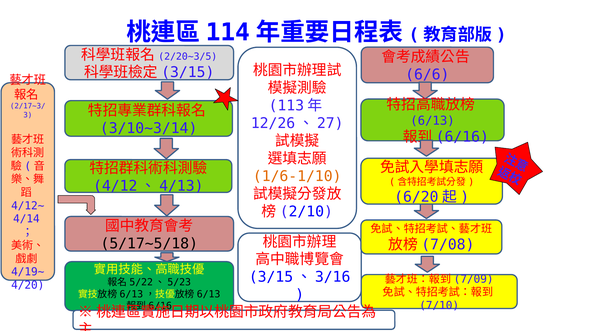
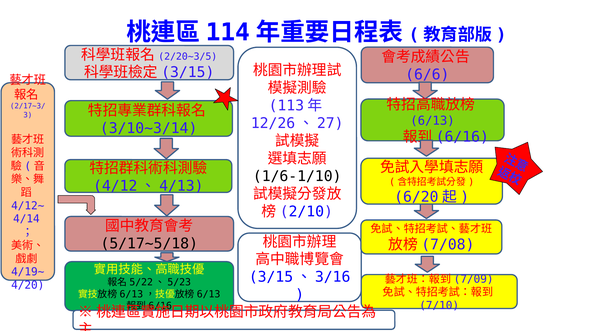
1/6-1/10 colour: orange -> black (297, 177)
